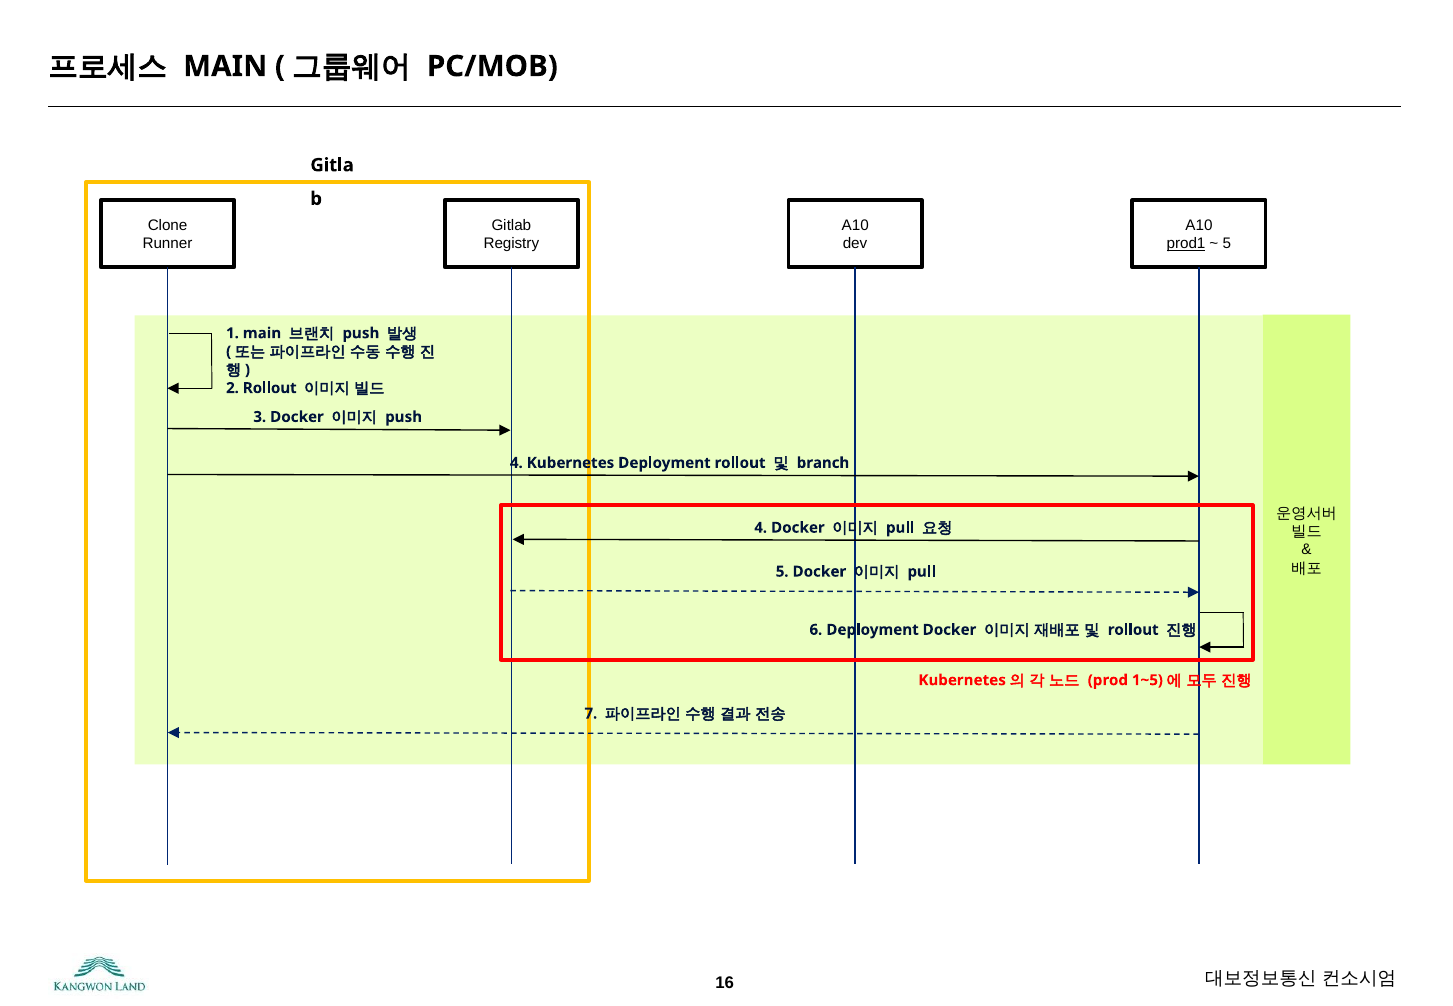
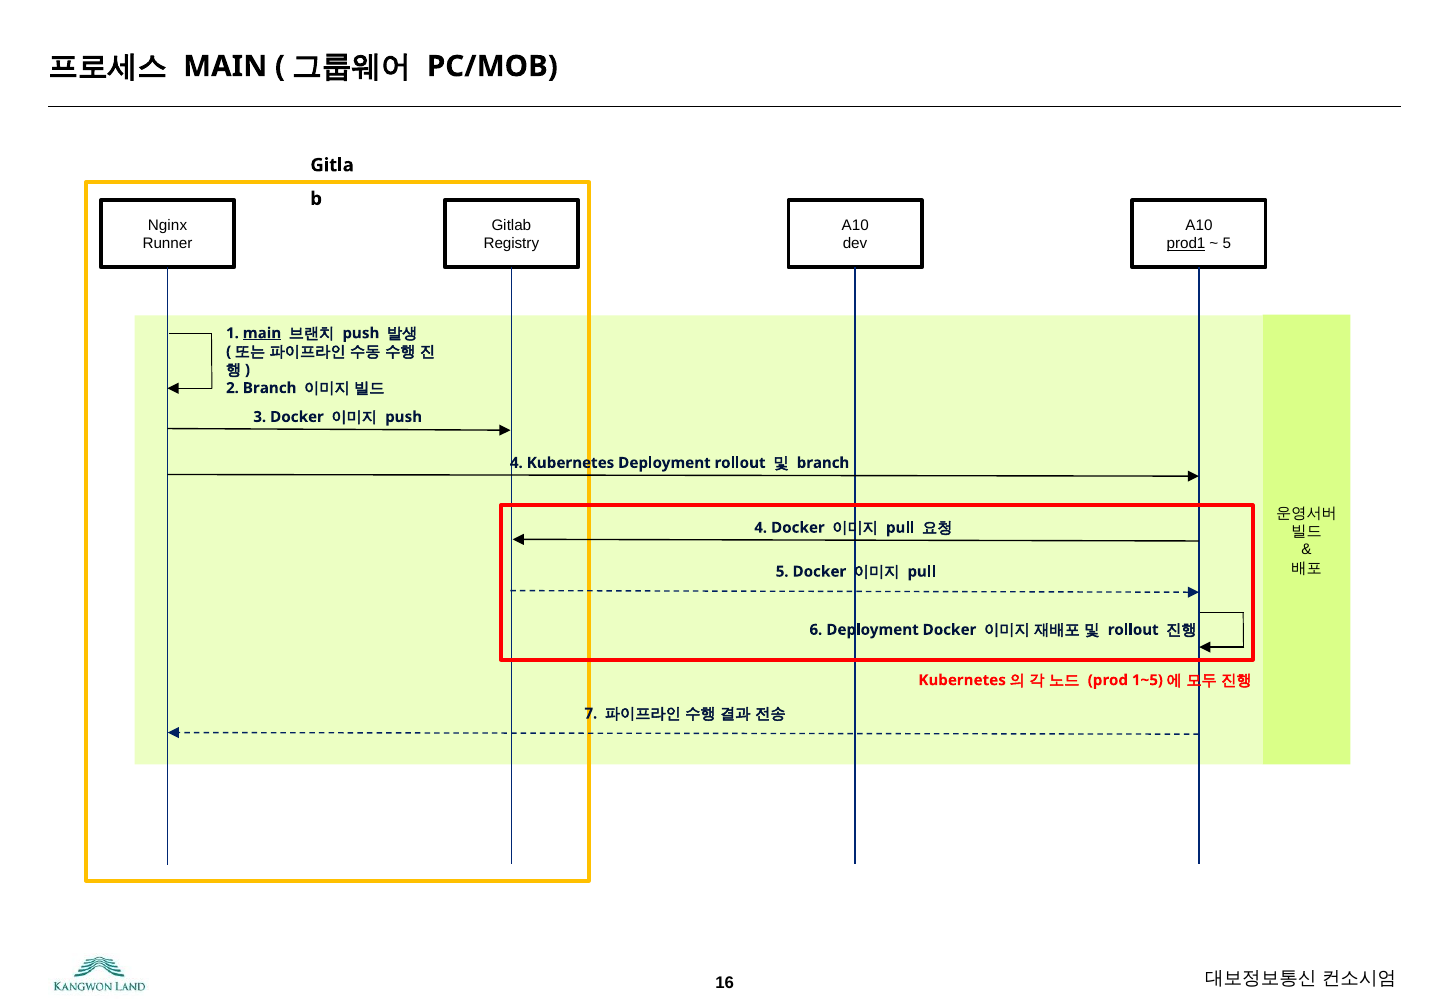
Clone: Clone -> Nginx (167, 226)
main underline: none -> present (262, 333)
2 Rollout: Rollout -> Branch (270, 388)
